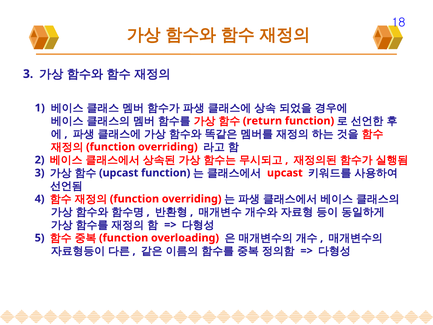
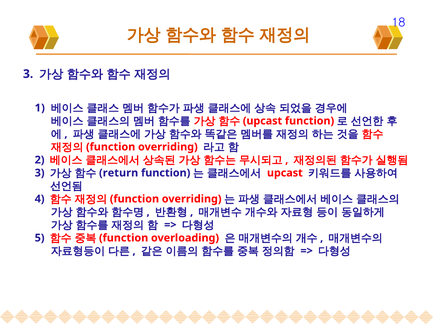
return: return -> upcast (263, 121)
upcast: upcast -> return (119, 173)
